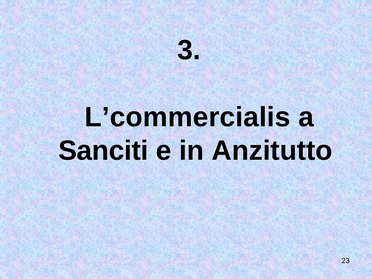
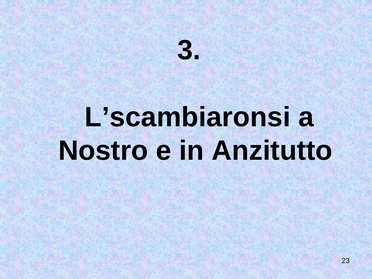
L’commercialis: L’commercialis -> L’scambiaronsi (188, 117)
Sanciti: Sanciti -> Nostro (103, 151)
